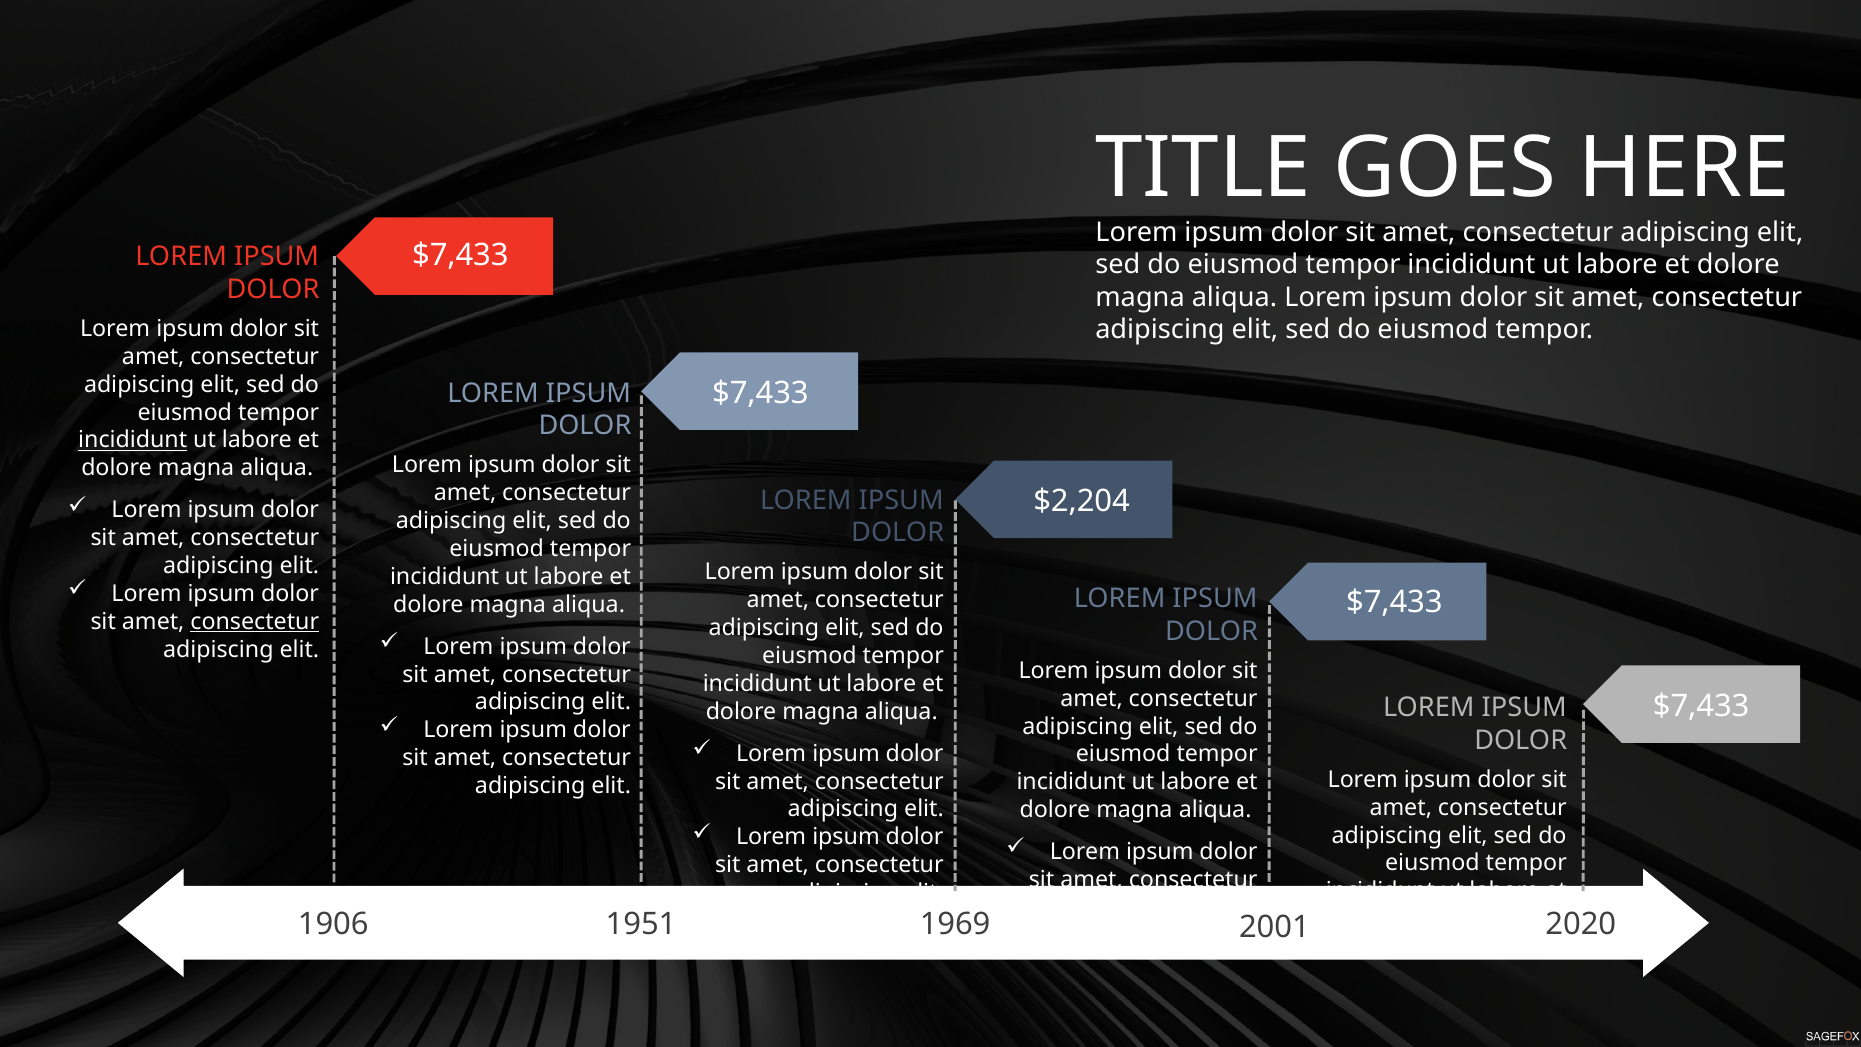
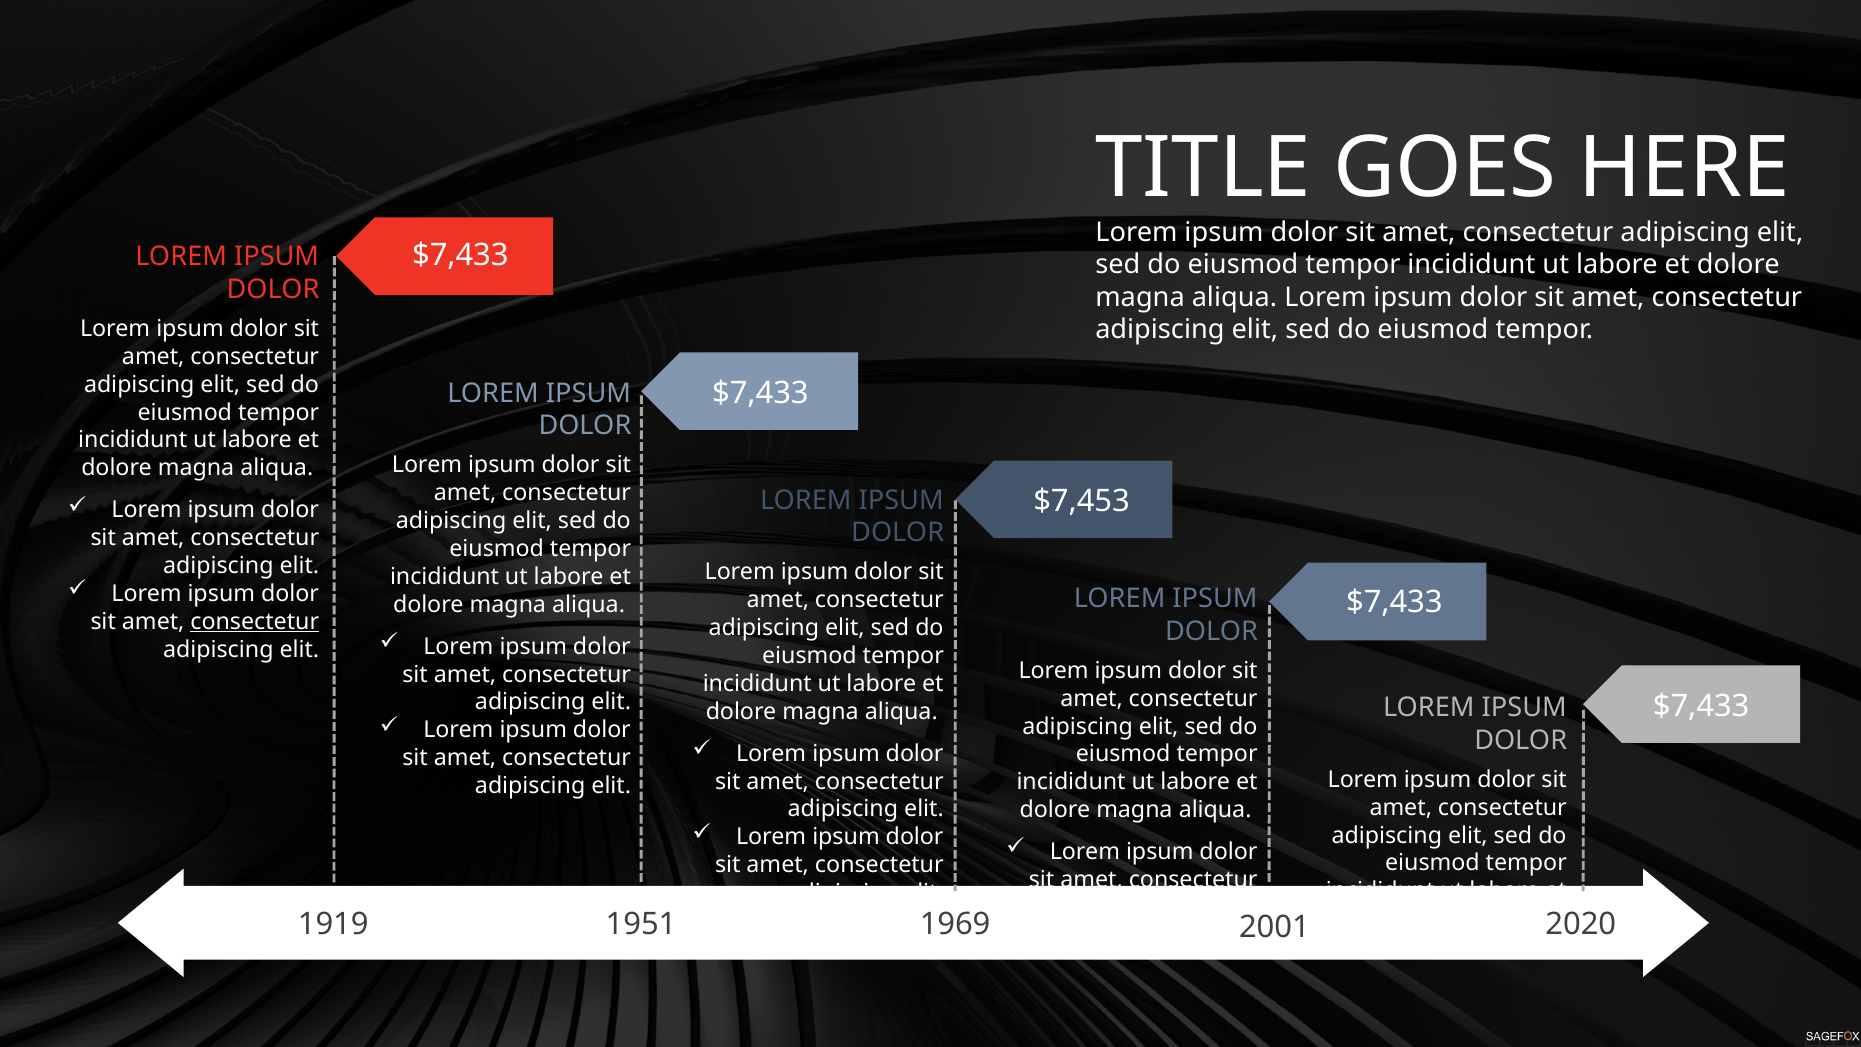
incididunt underline: present -> none (133, 440)
$2,204: $2,204 -> $7,453 (1082, 501)
1906: 1906 -> 1919 (333, 925)
